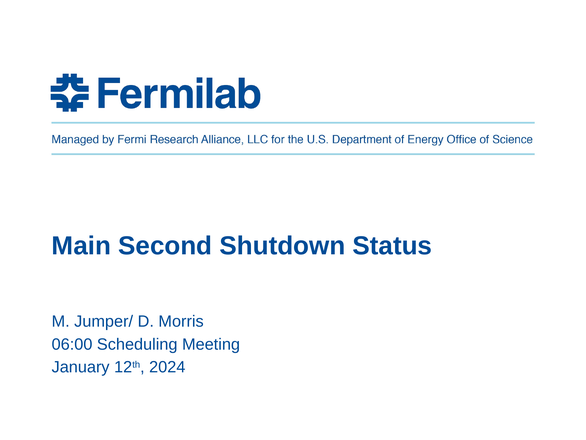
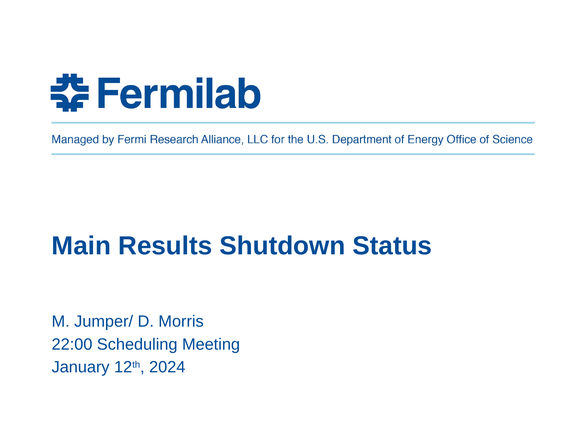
Second: Second -> Results (165, 246)
06:00: 06:00 -> 22:00 (72, 344)
